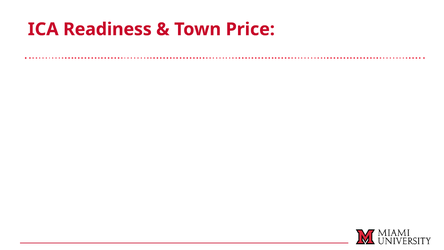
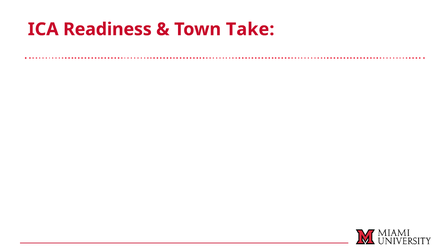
Price: Price -> Take (250, 29)
